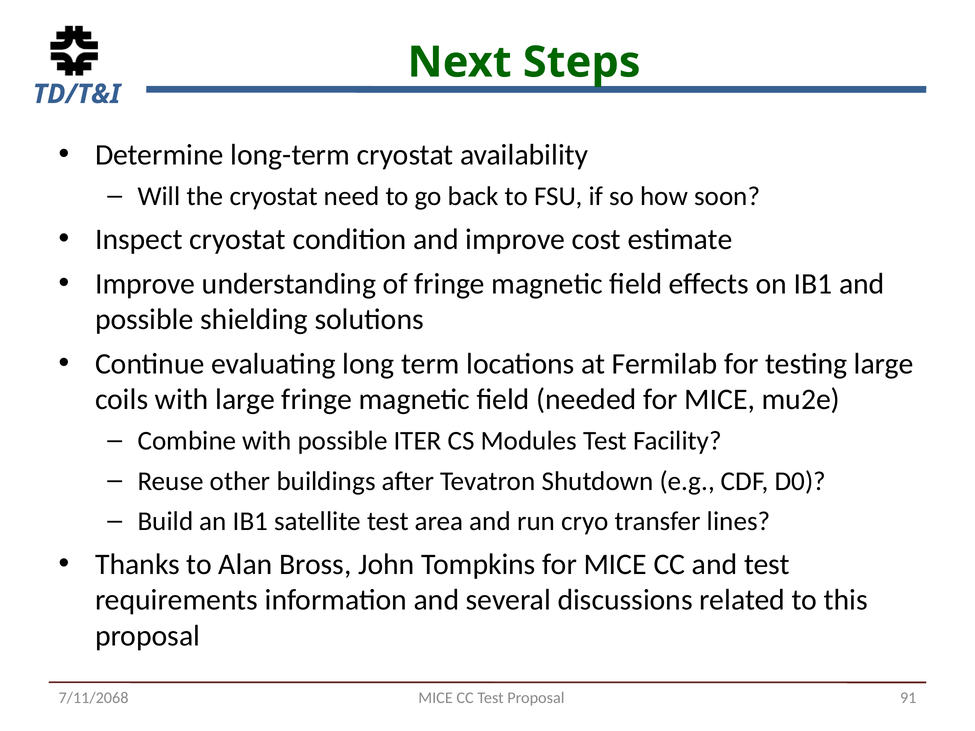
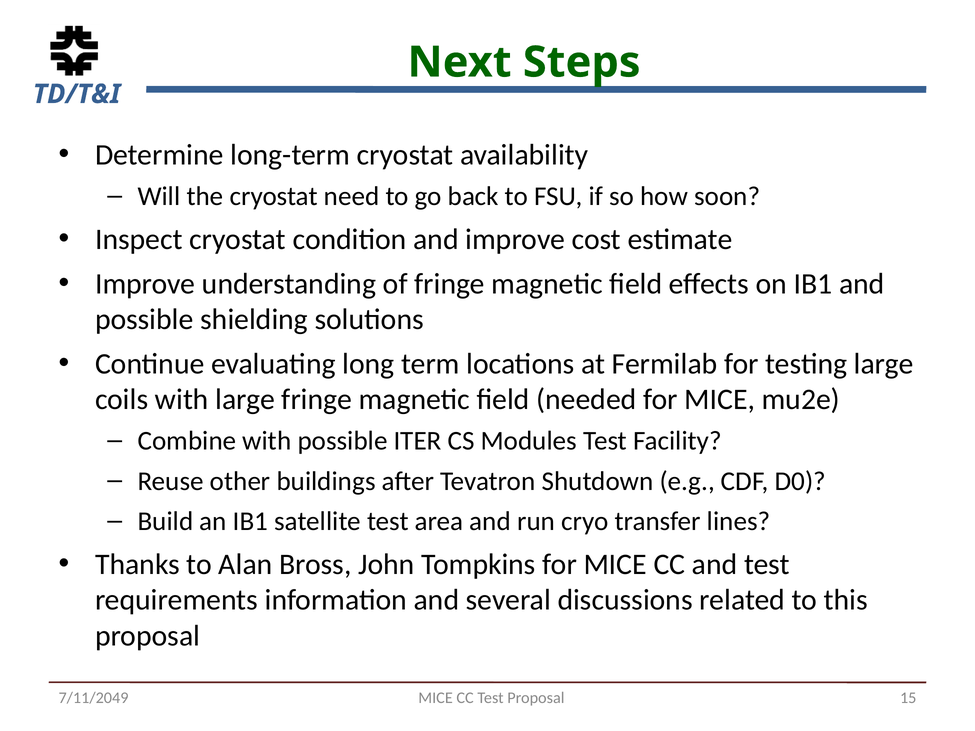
91: 91 -> 15 (908, 698)
7/11/2068: 7/11/2068 -> 7/11/2049 (94, 698)
